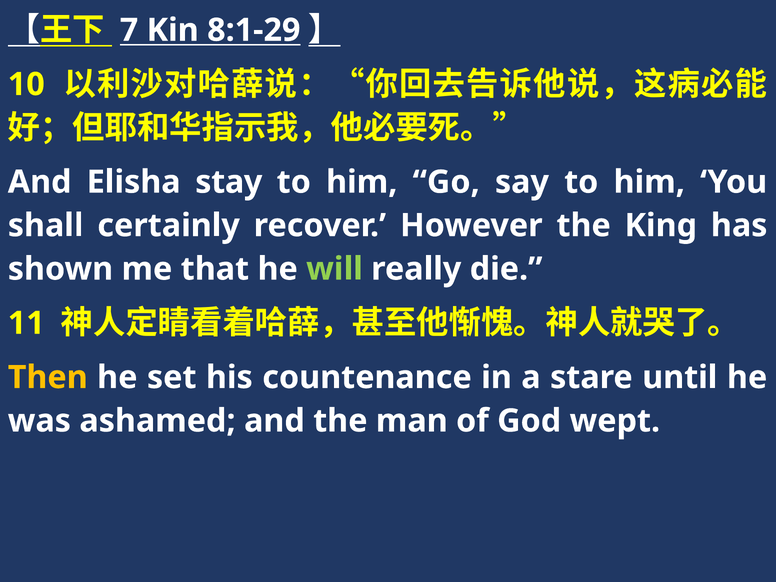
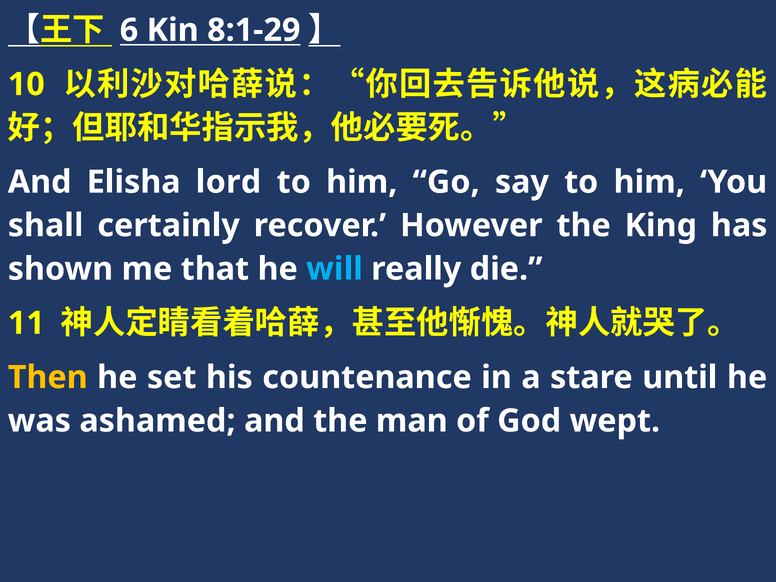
7: 7 -> 6 (129, 30)
stay: stay -> lord (229, 182)
will colour: light green -> light blue (334, 269)
